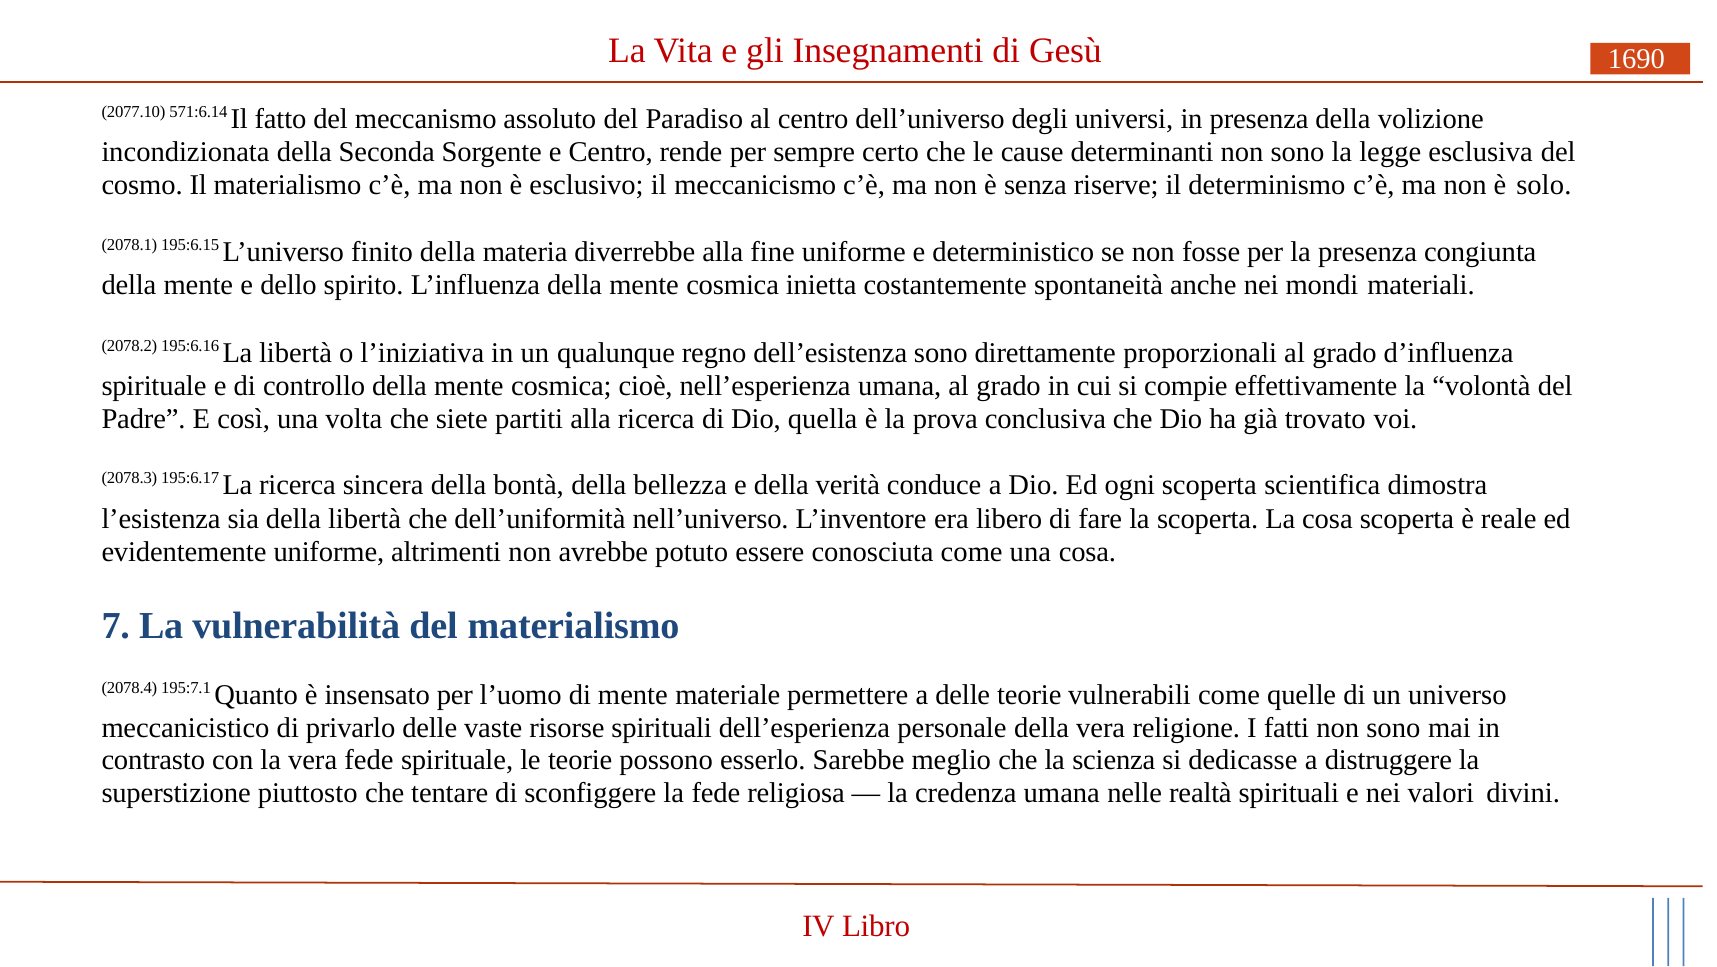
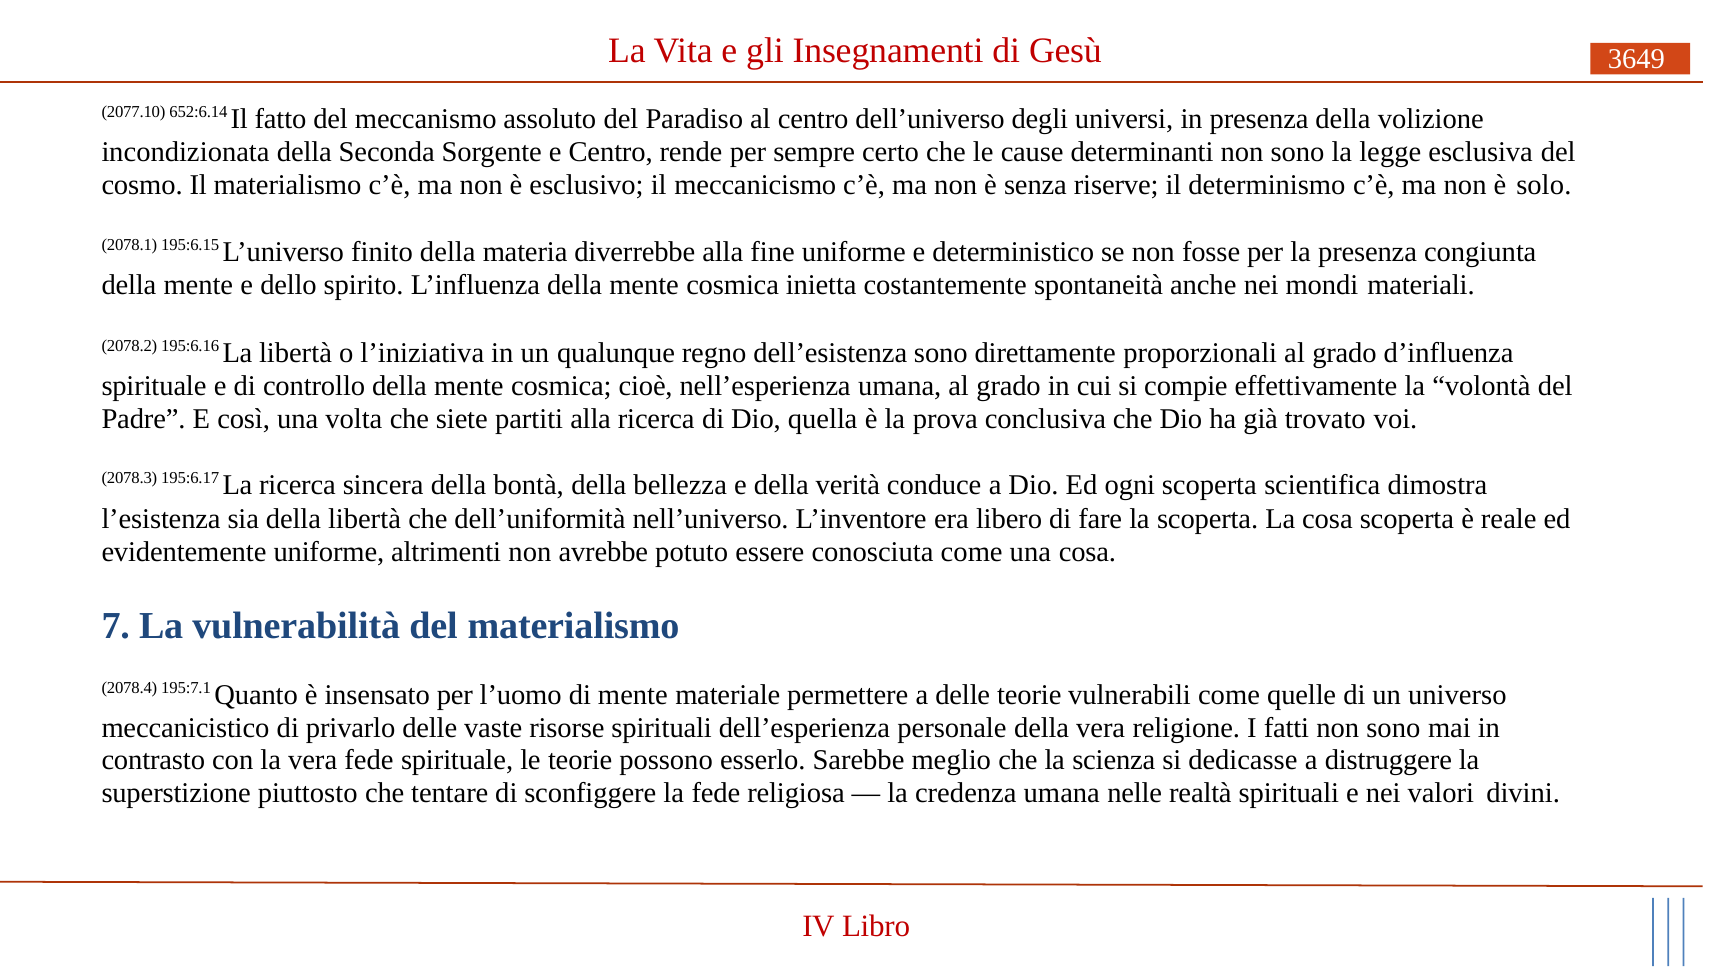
1690: 1690 -> 3649 (1636, 59)
571:6.14: 571:6.14 -> 652:6.14 (198, 112)
